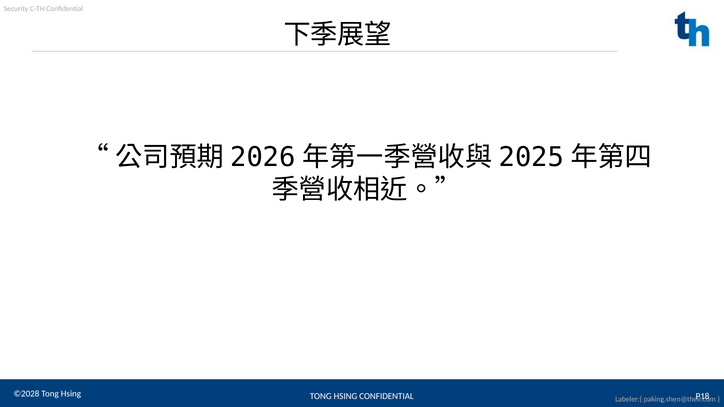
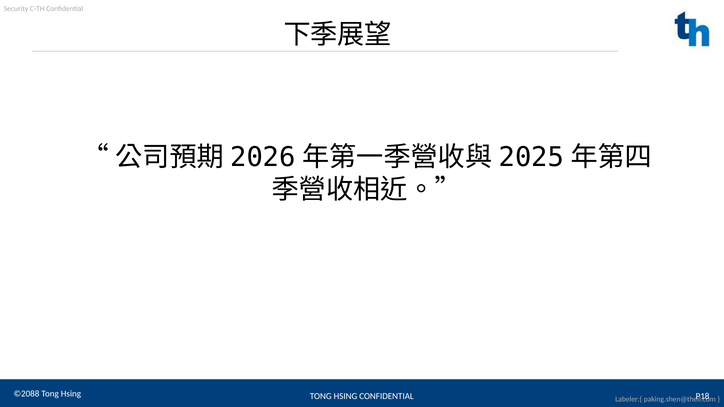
©2028: ©2028 -> ©2088 (26, 394)
